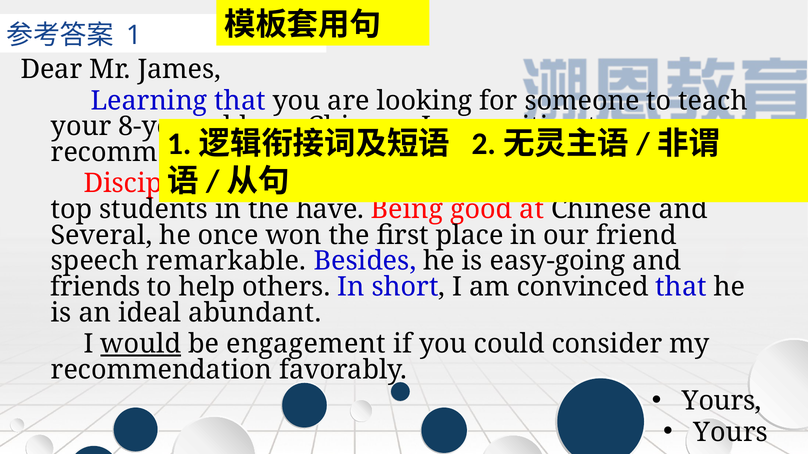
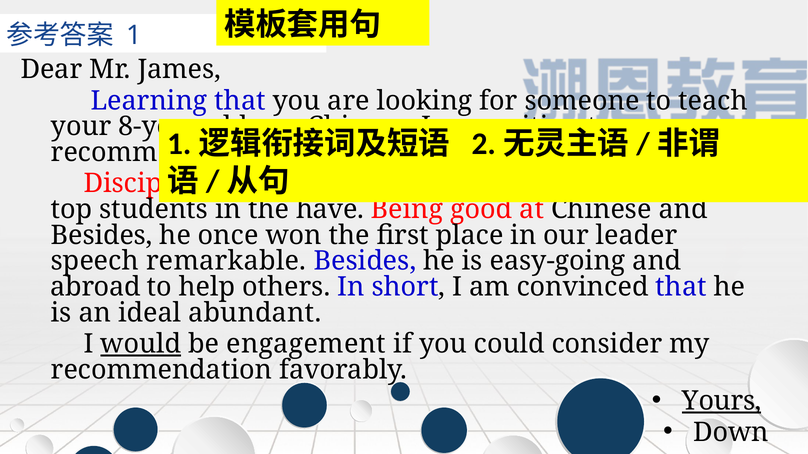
Several: Several -> Besides (102, 236)
our friend: friend -> leader (637, 236)
friends: friends -> abroad (95, 287)
Yours underline: none -> present (722, 401)
Yours: Yours -> Down (731, 433)
